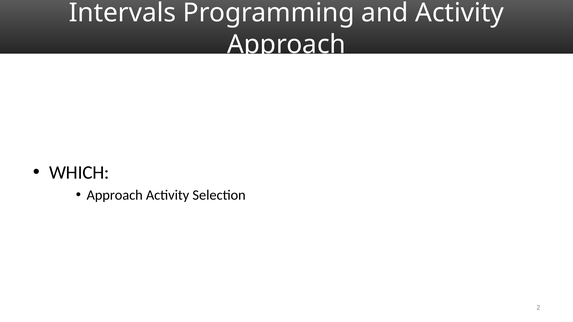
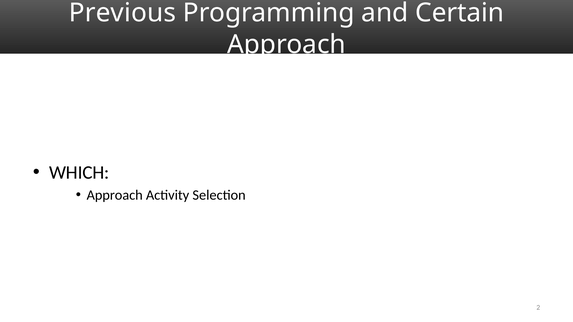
Intervals: Intervals -> Previous (122, 13)
and Activity: Activity -> Certain (460, 13)
